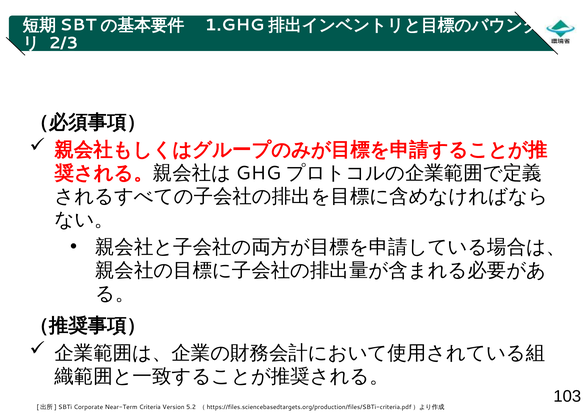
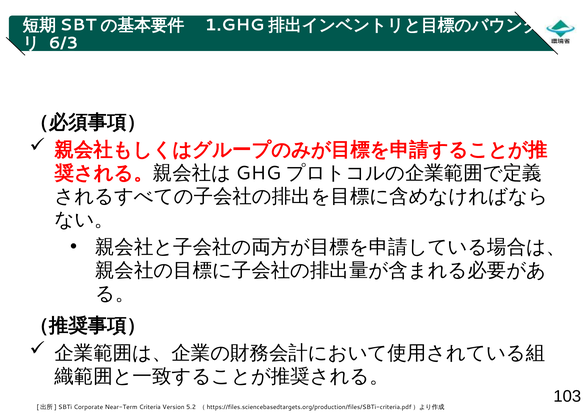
2/3: 2/3 -> 6/3 (64, 43)
